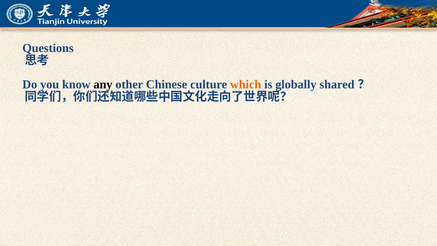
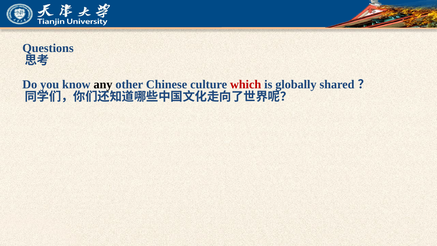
which colour: orange -> red (246, 85)
